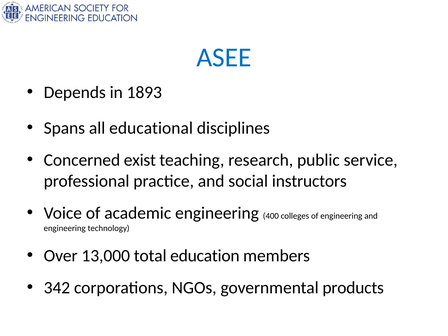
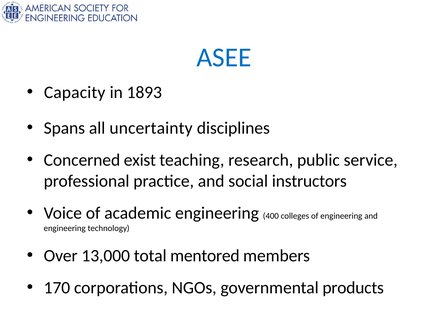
Depends: Depends -> Capacity (75, 92)
educational: educational -> uncertainty (151, 128)
education: education -> mentored (205, 256)
342: 342 -> 170 (57, 288)
